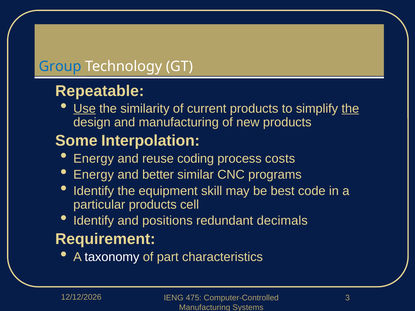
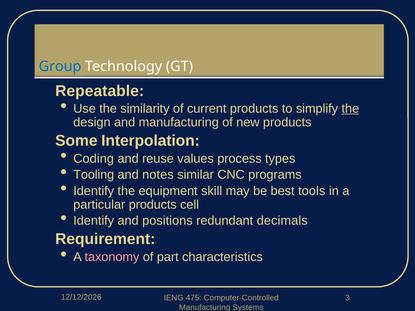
Use underline: present -> none (85, 109)
Energy: Energy -> Coding (94, 159)
coding: coding -> values (196, 159)
costs: costs -> types (280, 159)
Energy: Energy -> Tooling (94, 175)
better: better -> notes (158, 175)
code: code -> tools (312, 191)
taxonomy colour: white -> pink (112, 257)
